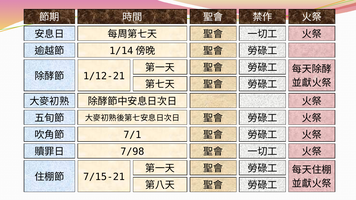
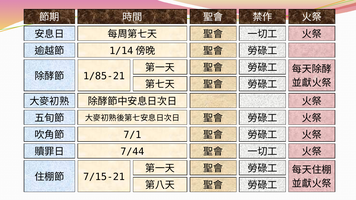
1/12-21: 1/12-21 -> 1/85-21 (104, 76)
7/98: 7/98 -> 7/44 (132, 152)
